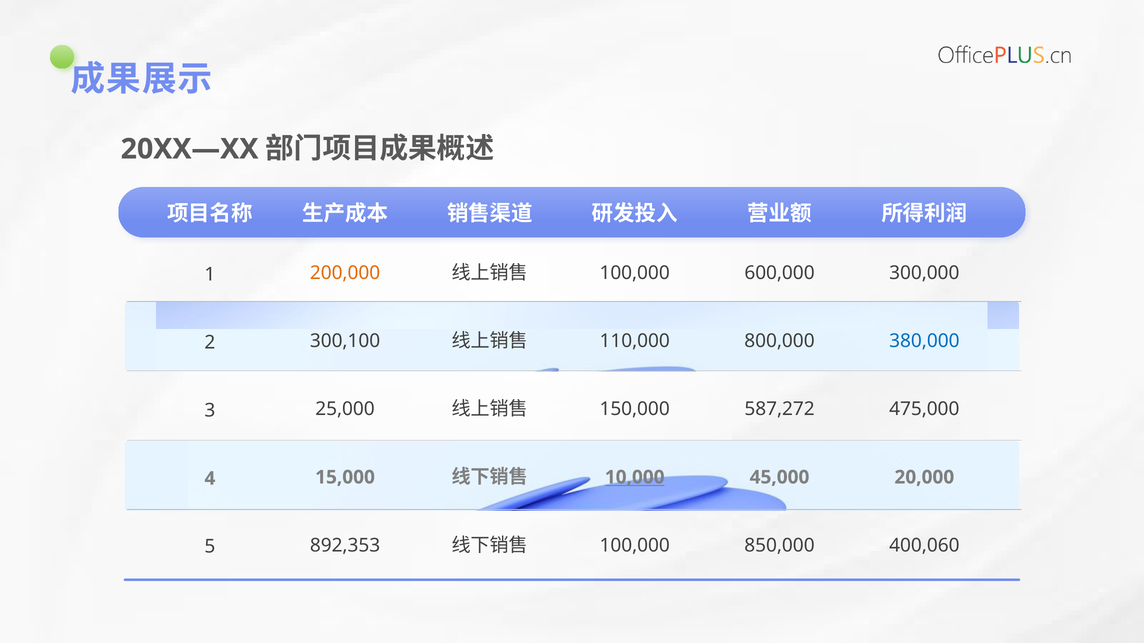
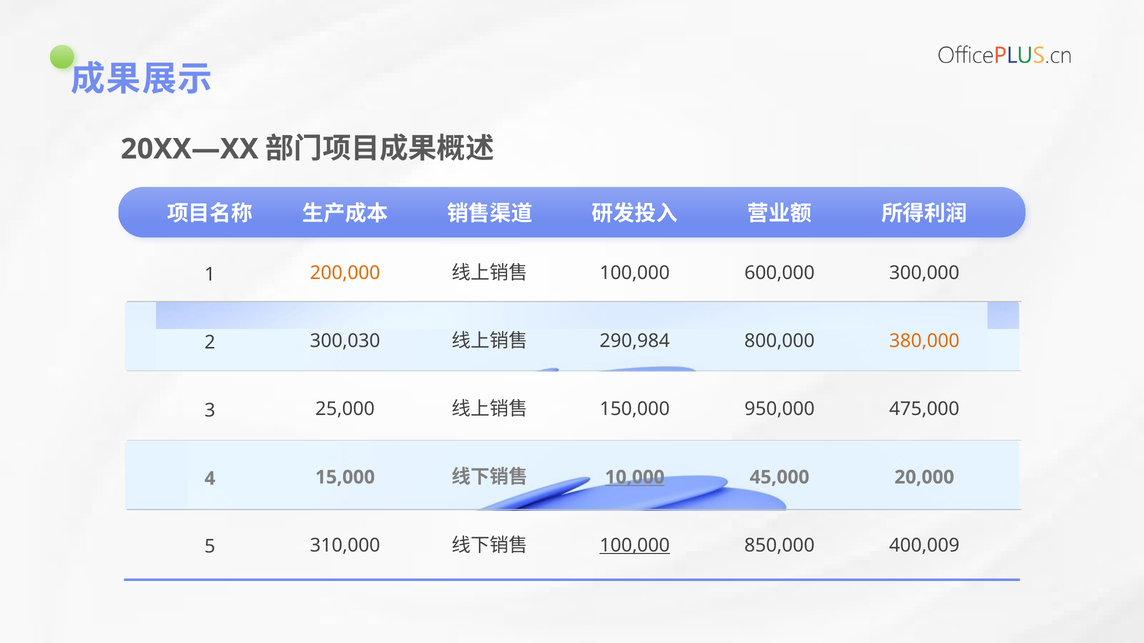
300,100: 300,100 -> 300,030 (345, 341)
110,000: 110,000 -> 290,984 (635, 341)
380,000 colour: blue -> orange (924, 341)
587,272: 587,272 -> 950,000 (780, 409)
892,353: 892,353 -> 310,000 (345, 546)
100,000 underline: none -> present (635, 546)
400,060: 400,060 -> 400,009 (924, 546)
